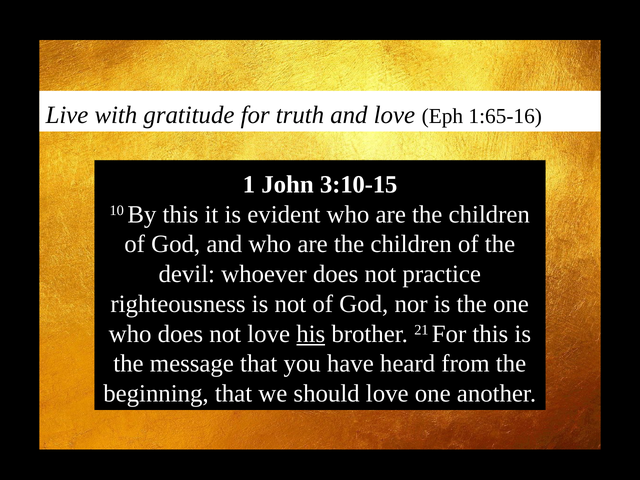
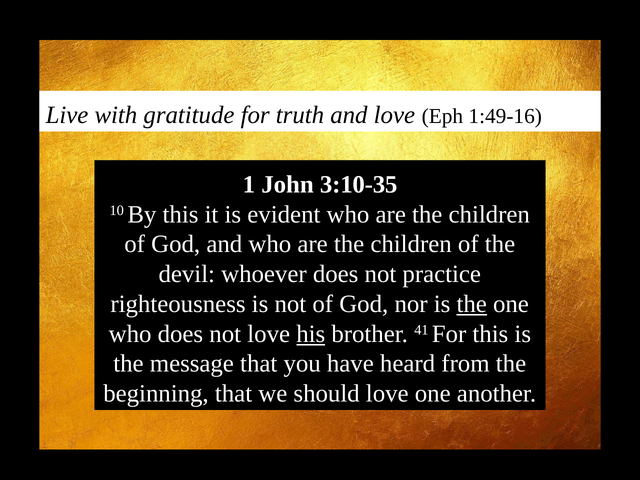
1:65-16: 1:65-16 -> 1:49-16 (505, 116)
3:10-15: 3:10-15 -> 3:10-35 (359, 184)
the underline: none -> present (472, 304)
21: 21 -> 41 (421, 330)
